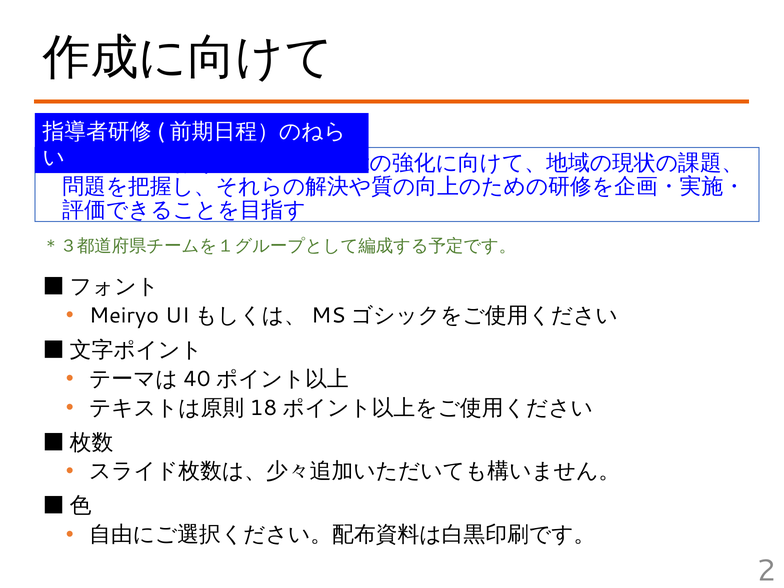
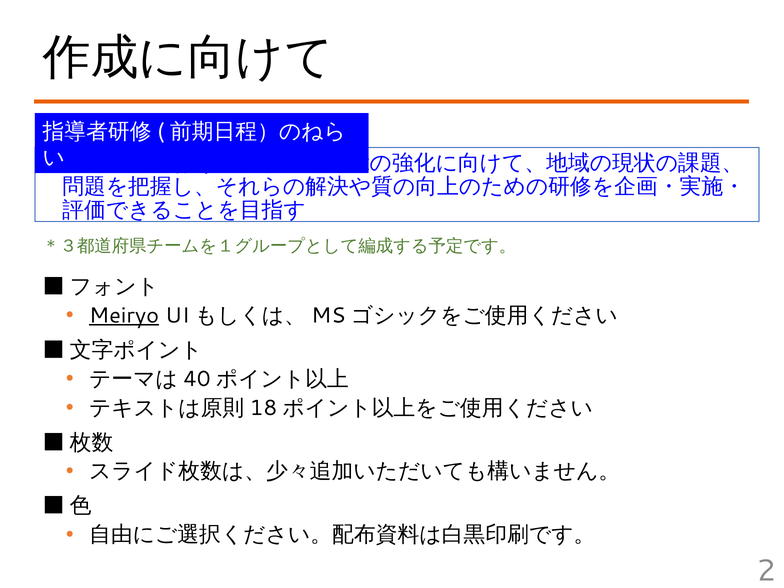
Meiryo underline: none -> present (124, 315)
